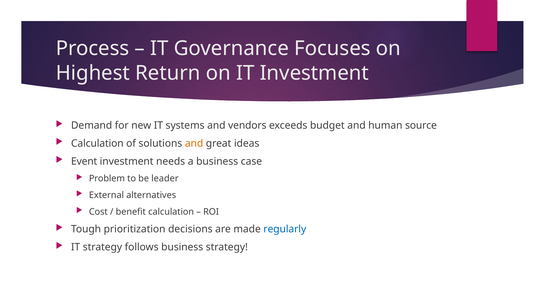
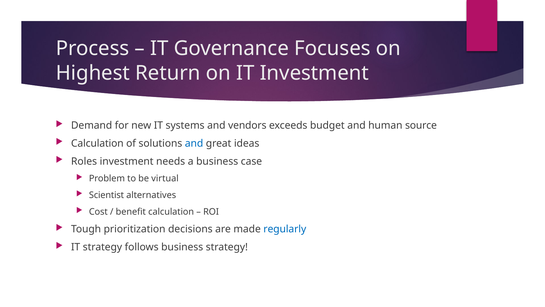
and colour: orange -> blue (194, 143)
Event: Event -> Roles (84, 161)
leader: leader -> virtual (165, 178)
External: External -> Scientist (106, 195)
